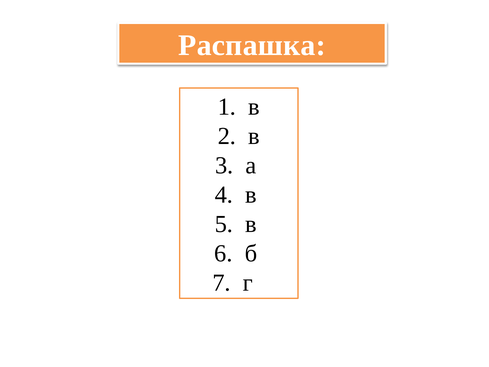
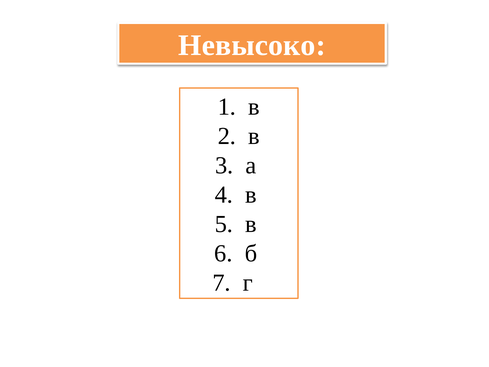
Распашка: Распашка -> Невысоко (252, 45)
